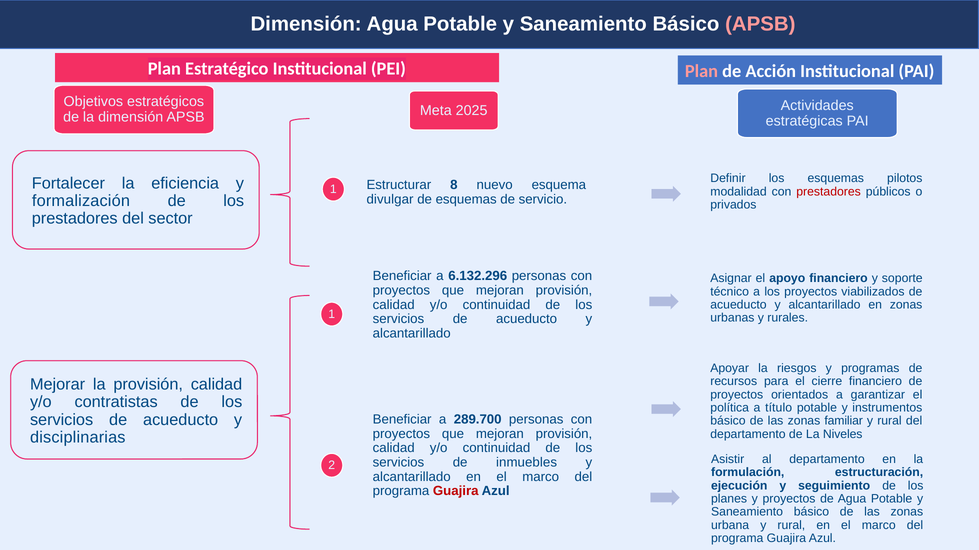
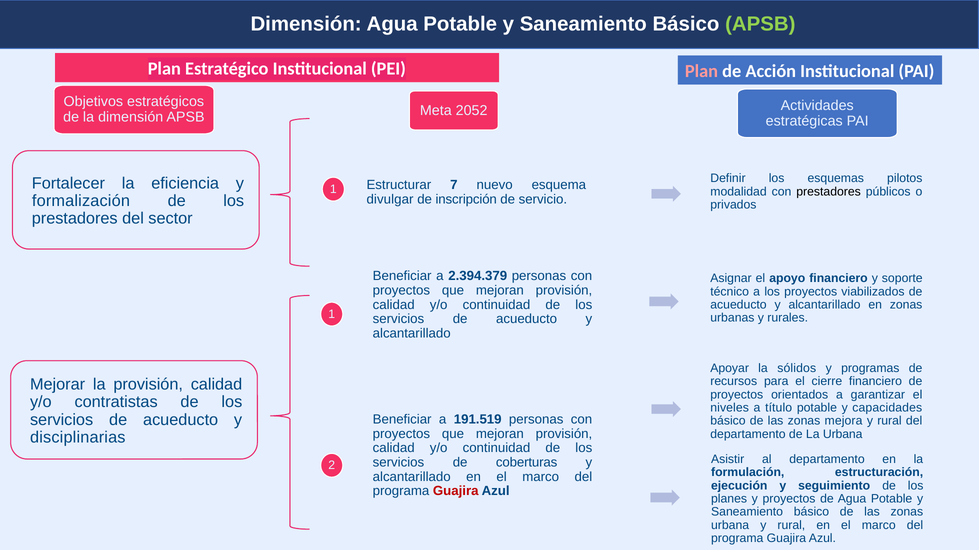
APSB colour: pink -> light green (760, 24)
2025: 2025 -> 2052 (472, 110)
8: 8 -> 7 (454, 185)
prestadores colour: red -> black (829, 192)
de esquemas: esquemas -> inscripción (466, 200)
6.132.296: 6.132.296 -> 2.394.379 (478, 276)
riesgos: riesgos -> sólidos (797, 369)
política: política -> niveles (730, 408)
instrumentos: instrumentos -> capacidades (887, 408)
289.700: 289.700 -> 191.519 (478, 420)
familiar: familiar -> mejora (844, 421)
La Niveles: Niveles -> Urbana (843, 435)
inmuebles: inmuebles -> coberturas (527, 463)
